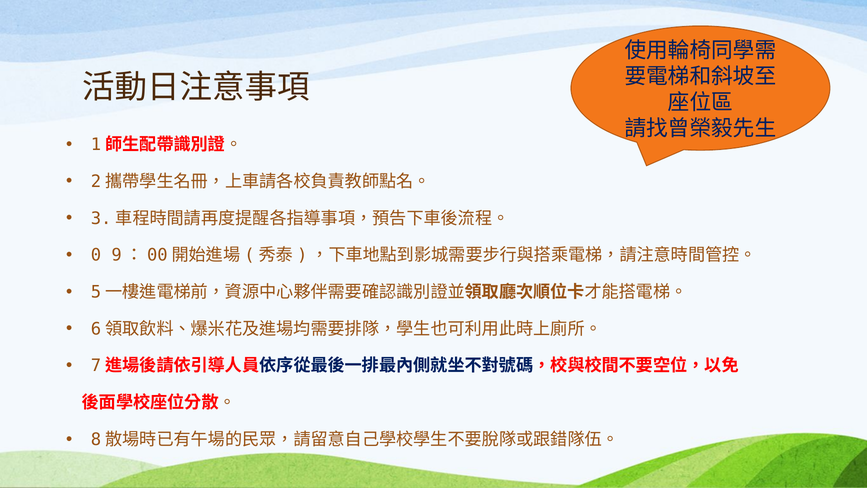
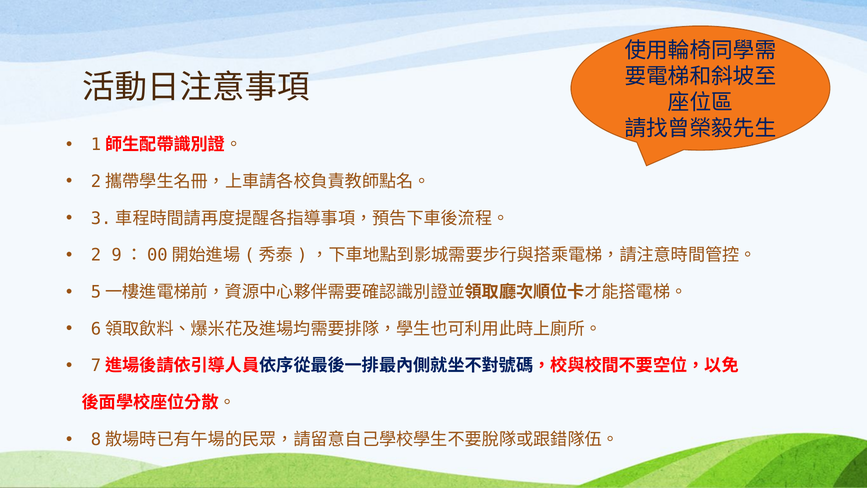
0: 0 -> 2 (96, 255)
